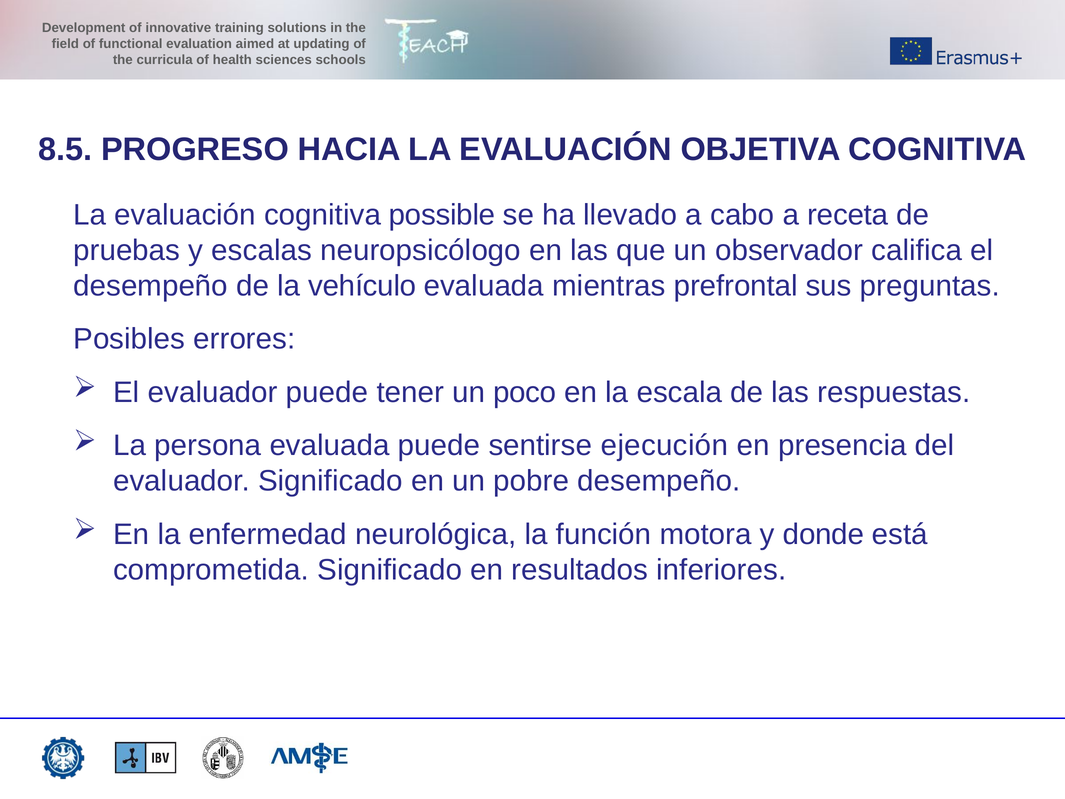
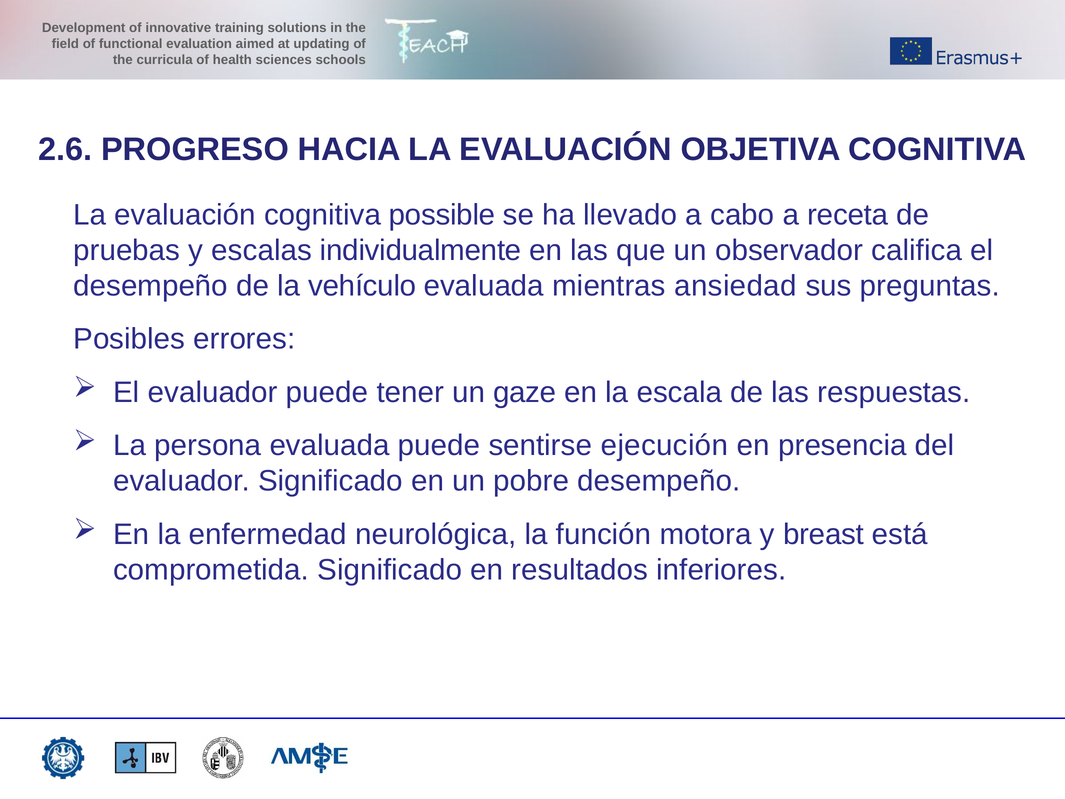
8.5: 8.5 -> 2.6 (65, 150)
neuropsicólogo: neuropsicólogo -> individualmente (421, 250)
prefrontal: prefrontal -> ansiedad (736, 286)
poco: poco -> gaze (525, 392)
donde: donde -> breast (823, 534)
